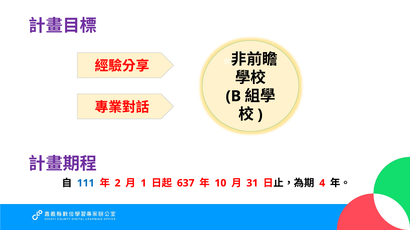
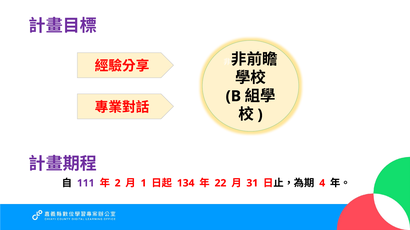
111 colour: blue -> purple (86, 184)
637: 637 -> 134 (186, 184)
10: 10 -> 22 (220, 184)
